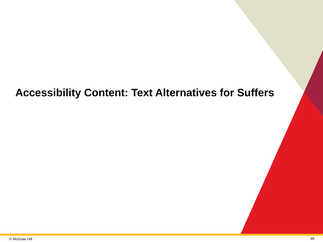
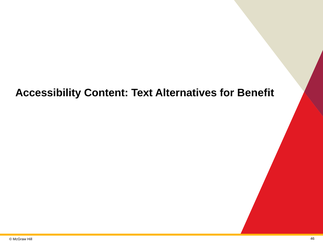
Suffers: Suffers -> Benefit (256, 93)
